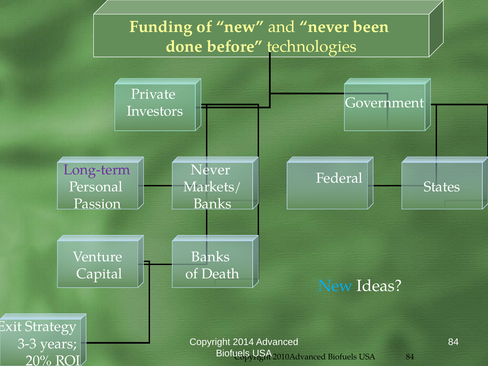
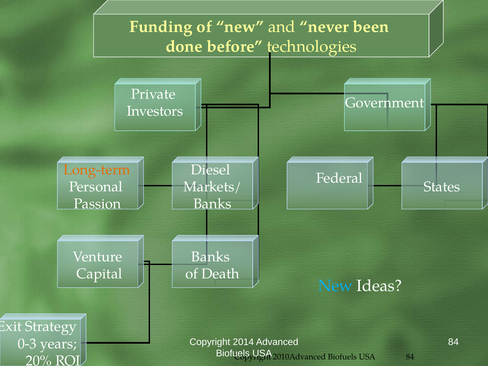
Long-term colour: purple -> orange (97, 170)
Never: Never -> Diesel (211, 170)
3-3: 3-3 -> 0-3 (27, 344)
